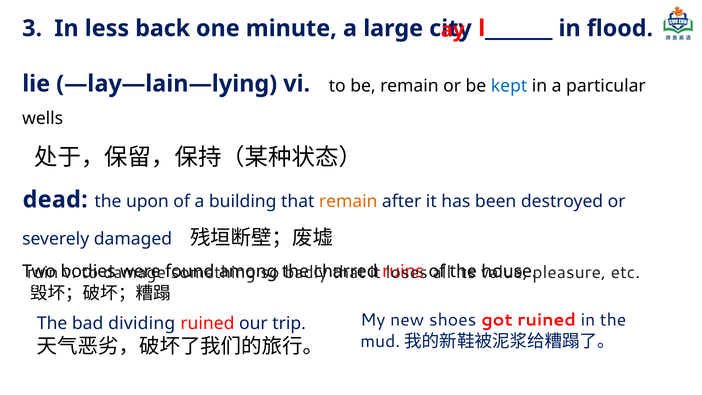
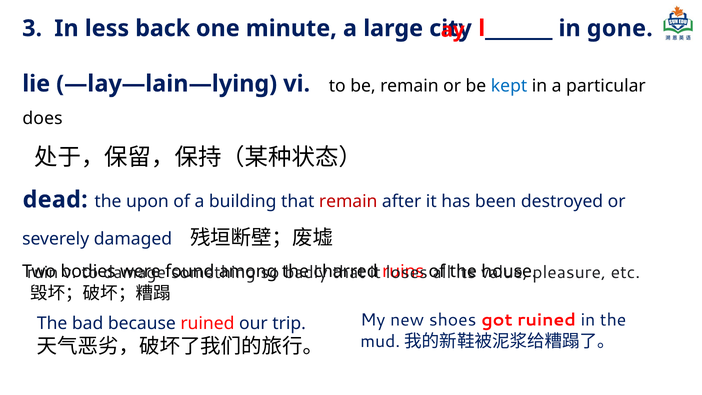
flood: flood -> gone (620, 28)
wells: wells -> does (43, 118)
remain colour: orange -> red (348, 202)
dividing: dividing -> because (142, 324)
